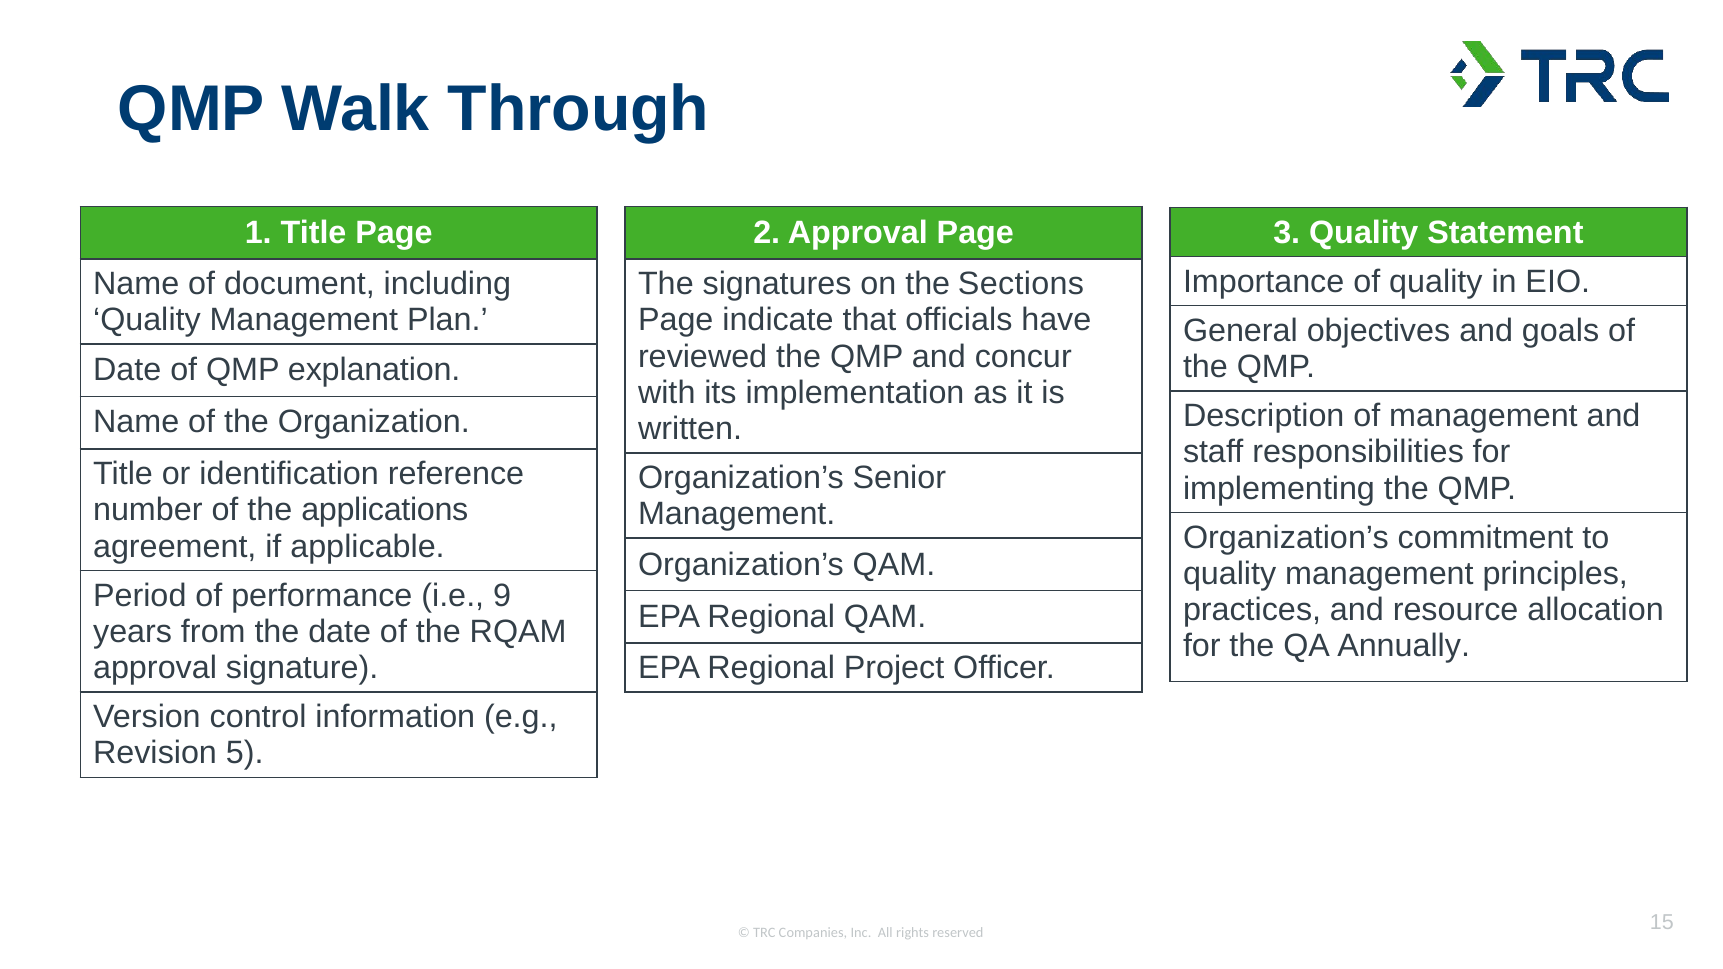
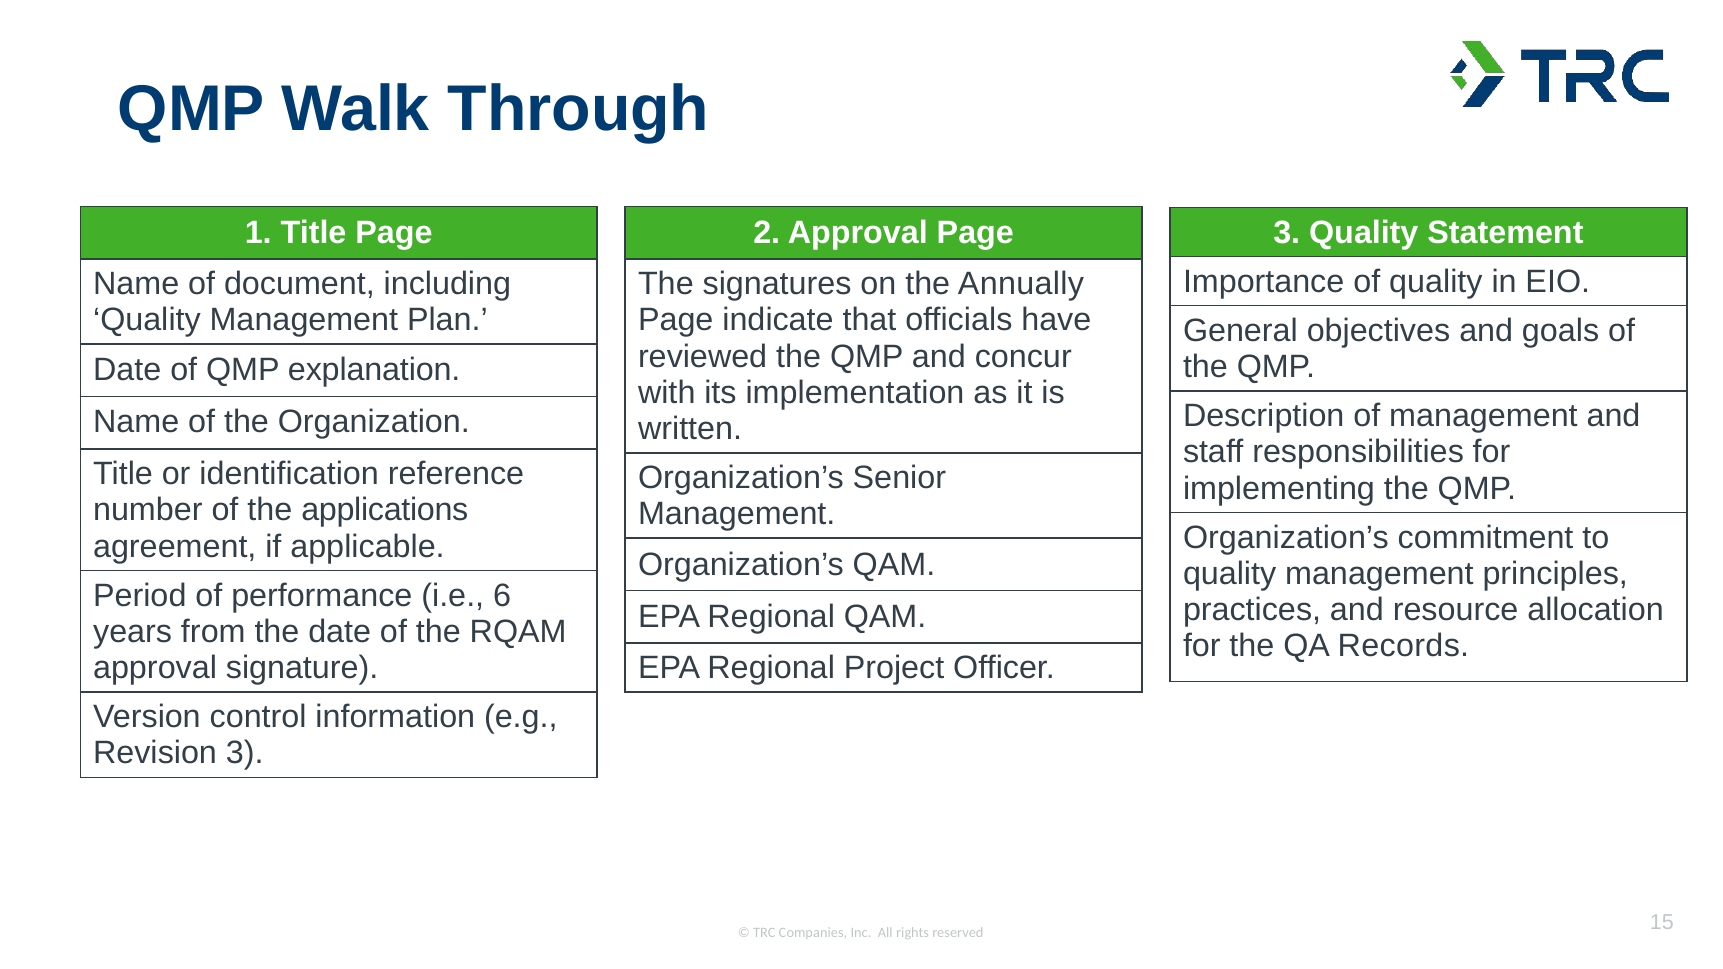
Sections: Sections -> Annually (1021, 284)
9: 9 -> 6 (502, 596)
Annually: Annually -> Records (1403, 646)
Revision 5: 5 -> 3 (245, 753)
